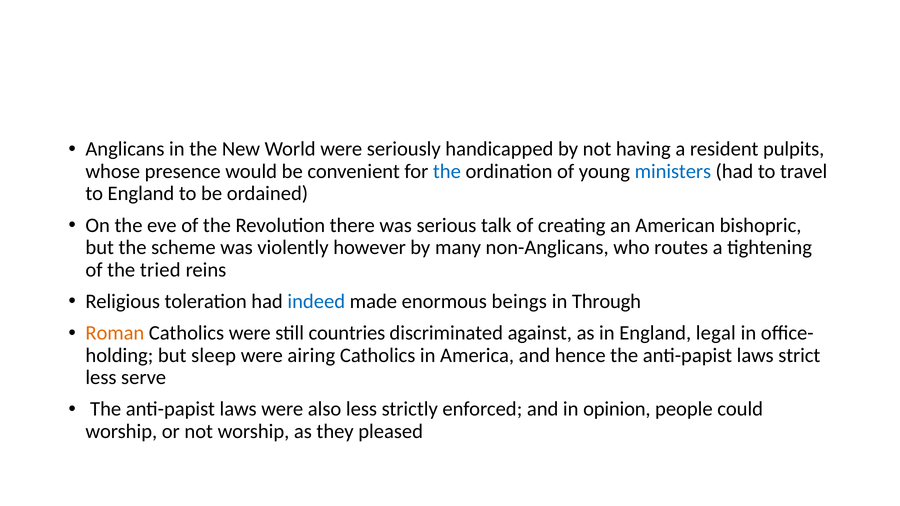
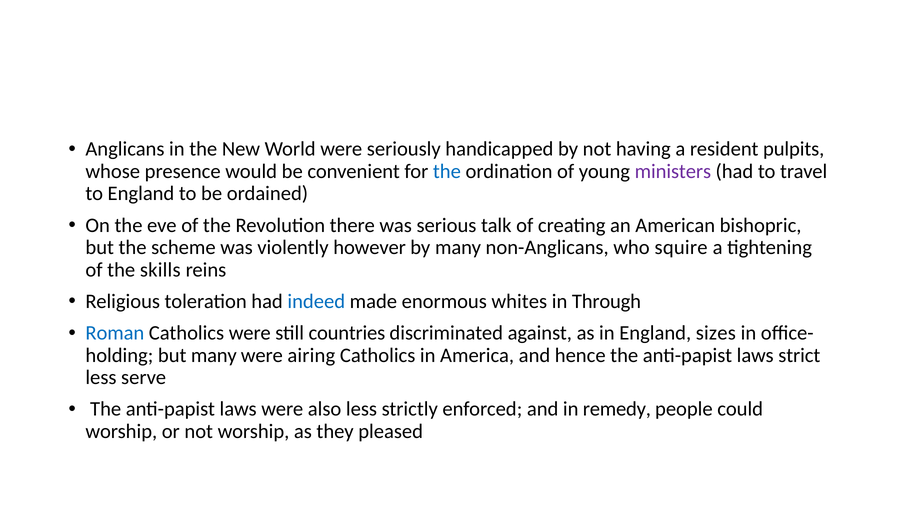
ministers colour: blue -> purple (673, 171)
routes: routes -> squire (681, 248)
tried: tried -> skills (160, 270)
beings: beings -> whites (519, 302)
Roman colour: orange -> blue (115, 333)
legal: legal -> sizes (716, 333)
but sleep: sleep -> many (214, 355)
opinion: opinion -> remedy (617, 409)
